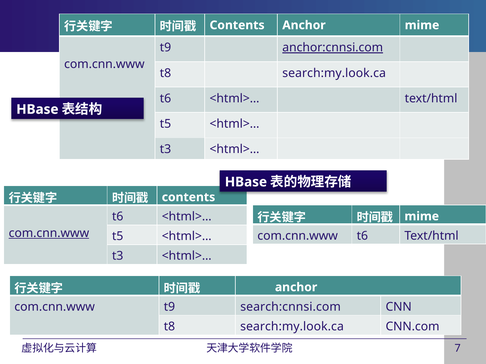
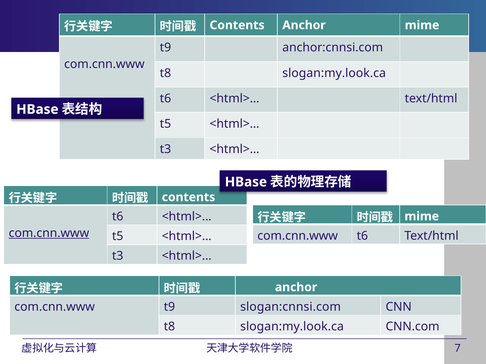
anchor:cnnsi.com underline: present -> none (333, 48)
search:my.look.ca: search:my.look.ca -> slogan:my.look.ca (334, 73)
search:cnnsi.com: search:cnnsi.com -> slogan:cnnsi.com (291, 307)
search:my.look.ca: search:my.look.ca -> slogan:my.look.ca (292, 327)
